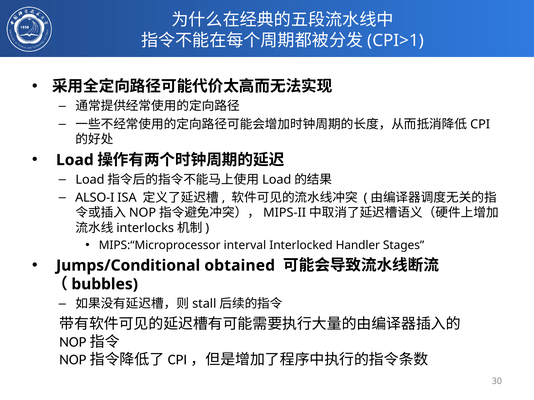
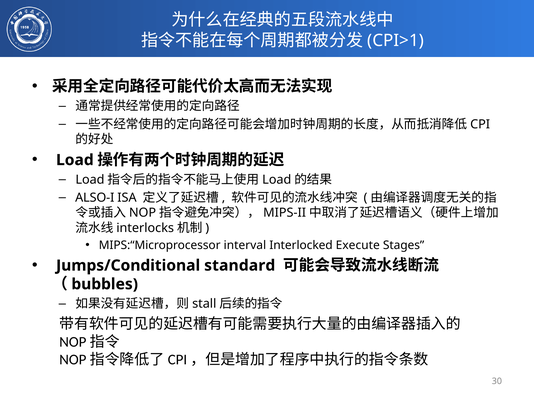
Handler: Handler -> Execute (358, 246)
obtained: obtained -> standard (240, 266)
